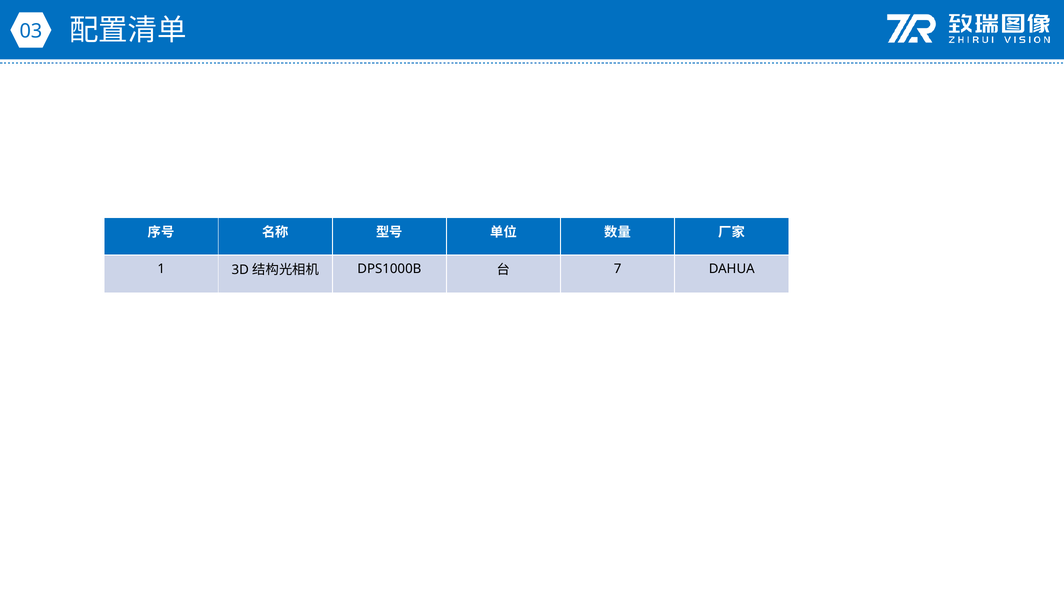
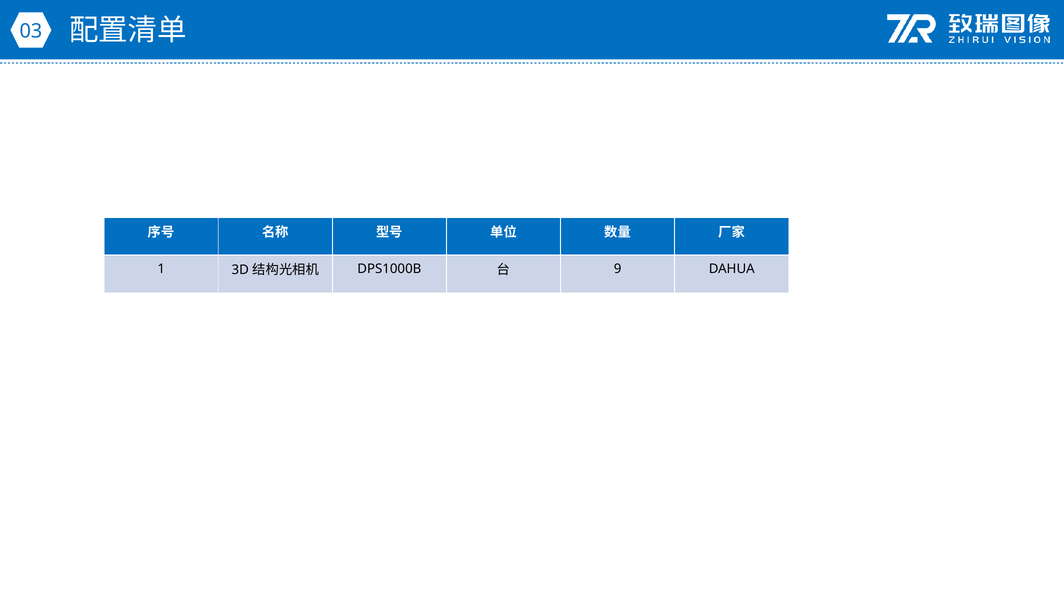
7: 7 -> 9 (618, 269)
